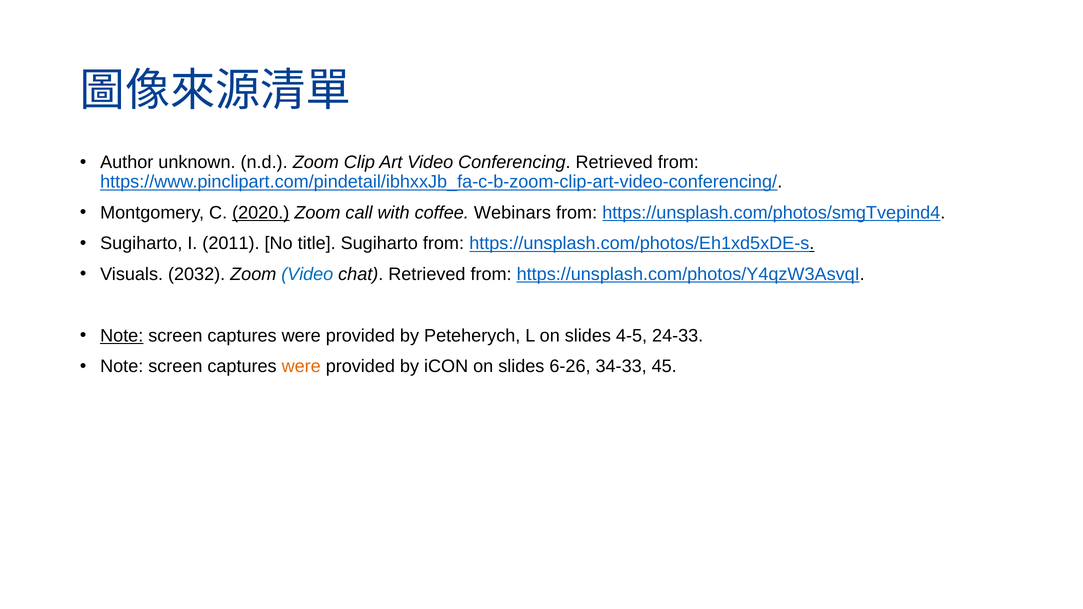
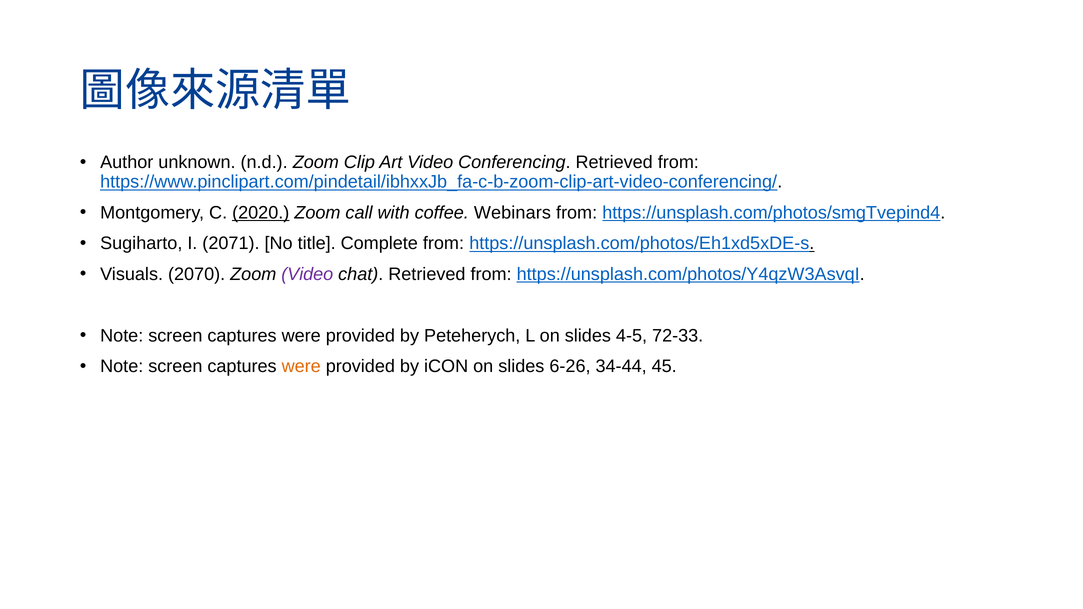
2011: 2011 -> 2071 (231, 244)
title Sugiharto: Sugiharto -> Complete (379, 244)
2032: 2032 -> 2070 (197, 274)
Video colour: blue -> purple (307, 274)
Note underline: present -> none (122, 336)
24-33: 24-33 -> 72-33 (678, 336)
34-33: 34-33 -> 34-44 (621, 367)
